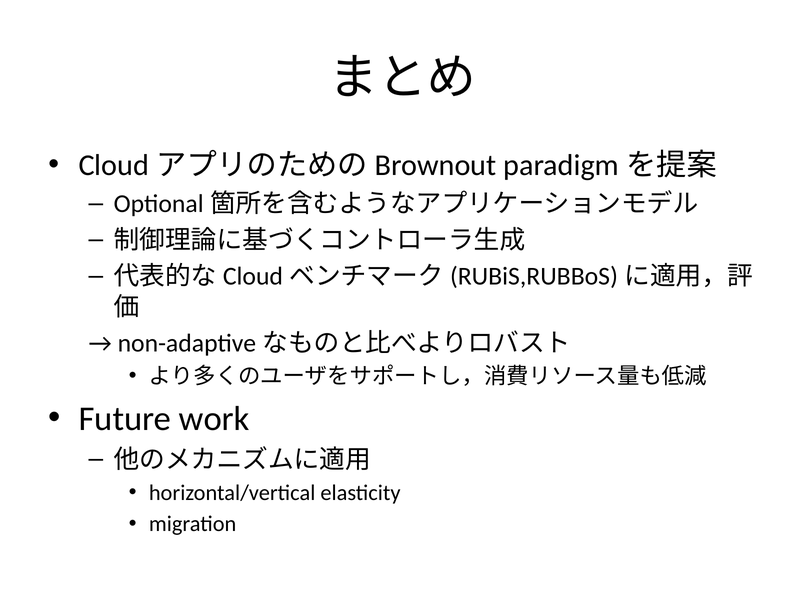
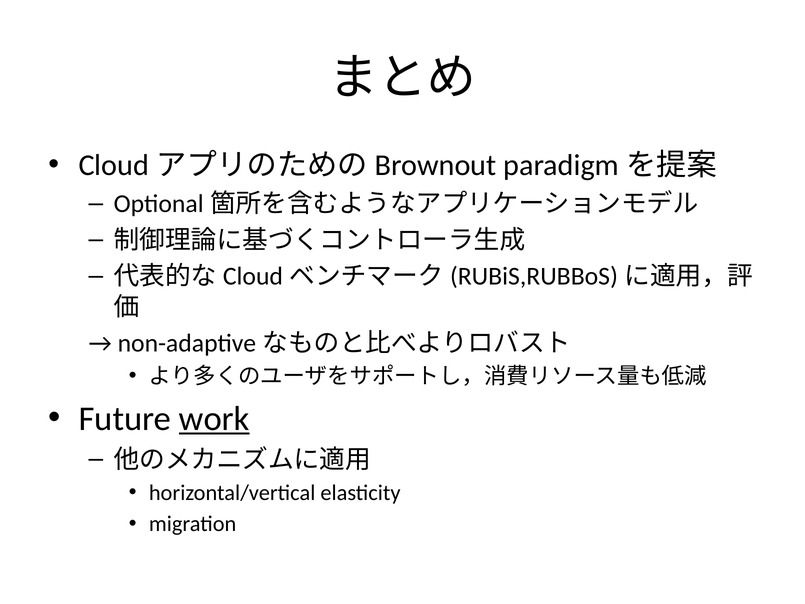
work underline: none -> present (214, 418)
